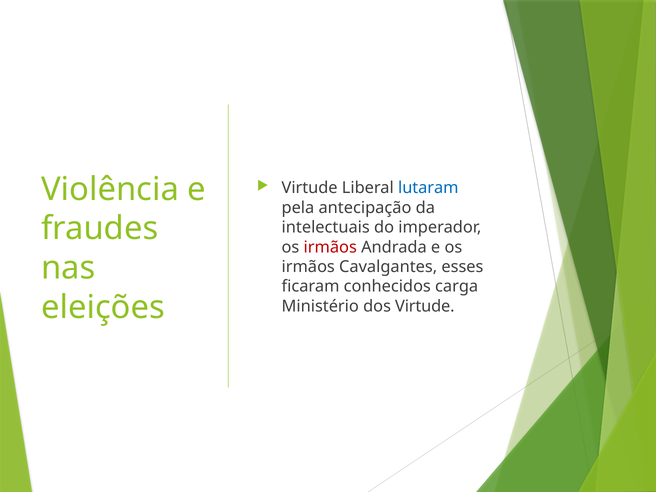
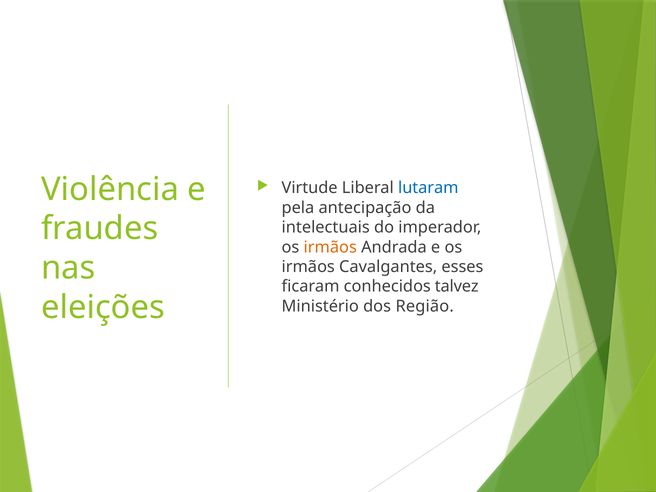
irmãos colour: red -> orange (330, 247)
carga: carga -> talvez (457, 286)
dos Virtude: Virtude -> Região (425, 306)
